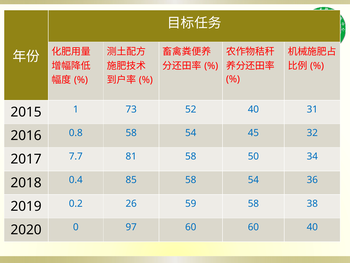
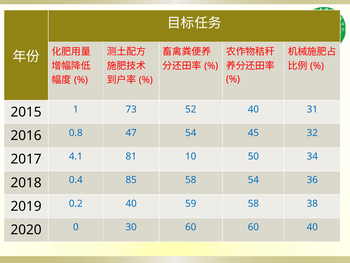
0.8 58: 58 -> 47 (131, 133)
7.7: 7.7 -> 4.1 (76, 156)
81 58: 58 -> 10 (191, 156)
0.2 26: 26 -> 40 (131, 203)
97: 97 -> 30 (131, 227)
